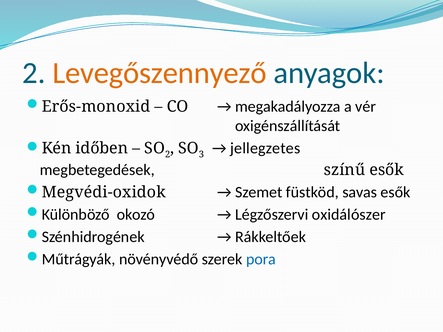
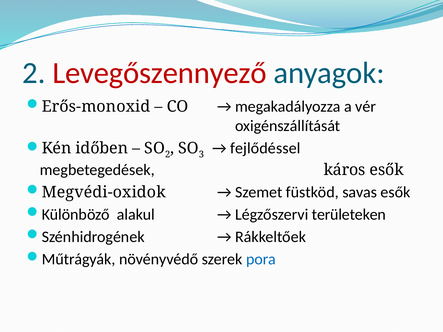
Levegőszennyező colour: orange -> red (160, 73)
jellegzetes: jellegzetes -> fejlődéssel (265, 148)
színű: színű -> káros (345, 170)
okozó: okozó -> alakul (136, 215)
oxidálószer: oxidálószer -> területeken (349, 215)
